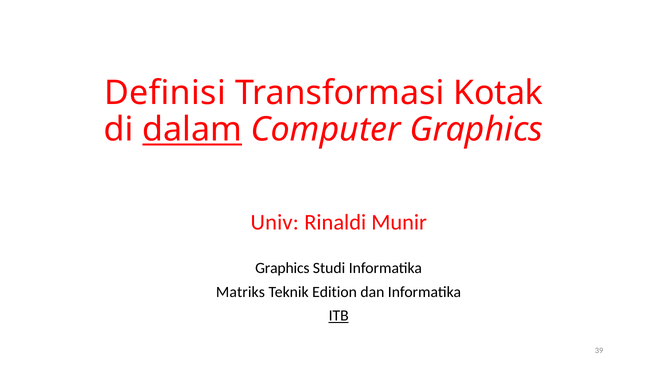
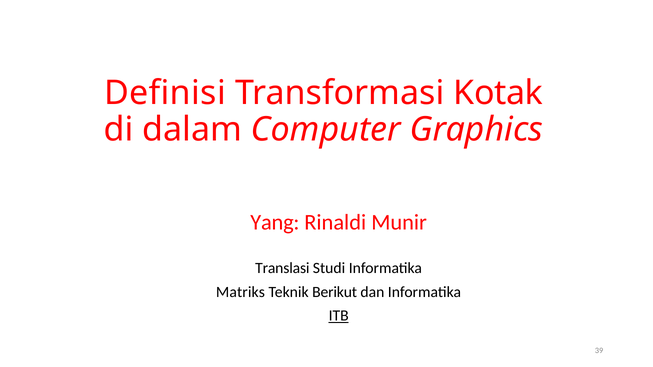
dalam underline: present -> none (192, 130)
Univ: Univ -> Yang (275, 223)
Graphics: Graphics -> Translasi (282, 269)
Edition: Edition -> Berikut (335, 292)
